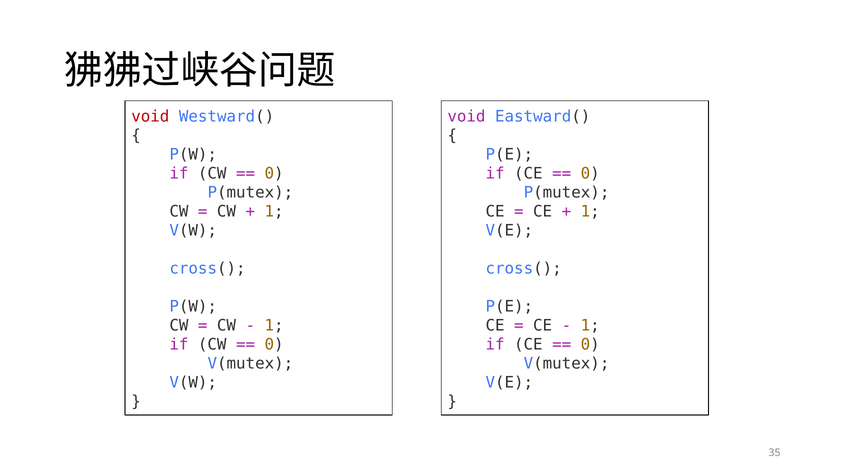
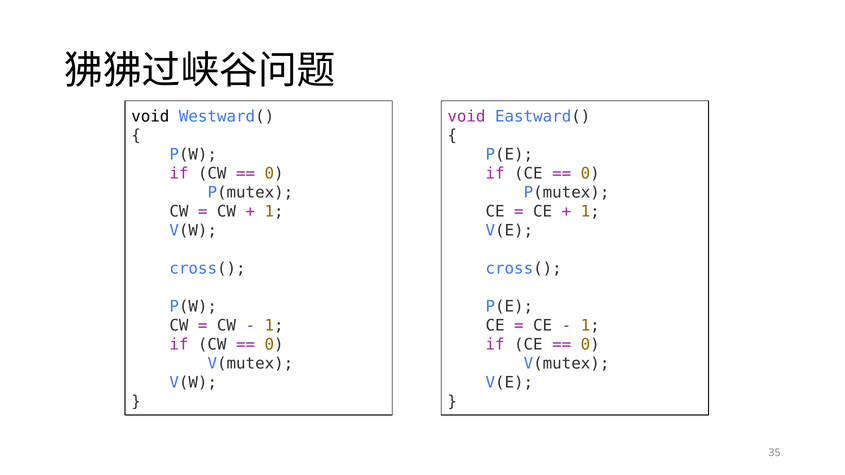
void colour: red -> black (150, 117)
